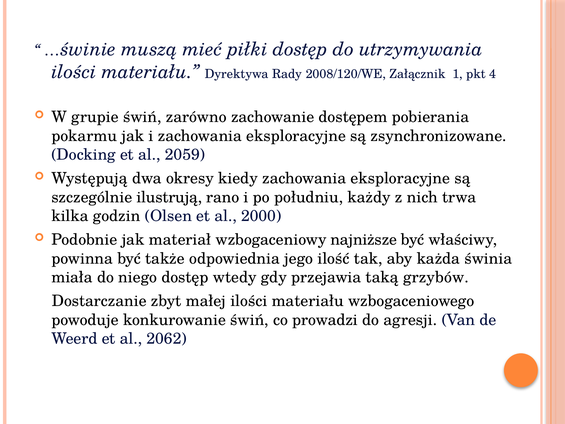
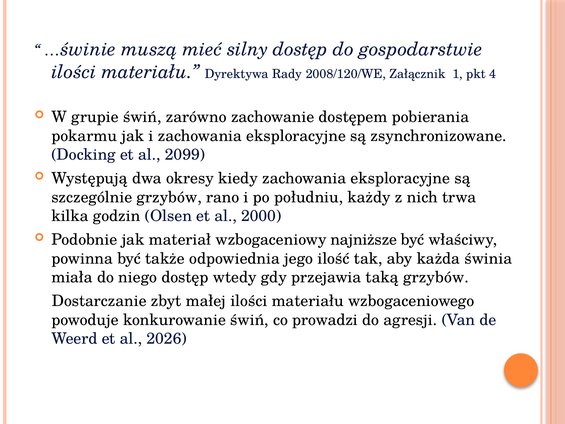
piłki: piłki -> silny (248, 49)
utrzymywania: utrzymywania -> gospodarstwie (421, 49)
2059: 2059 -> 2099 (185, 155)
szczególnie ilustrują: ilustrują -> grzybów (169, 197)
2062: 2062 -> 2026 (167, 339)
